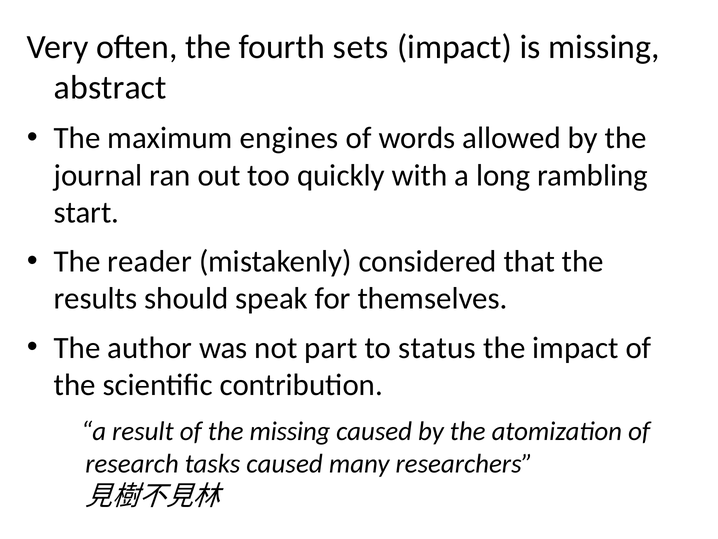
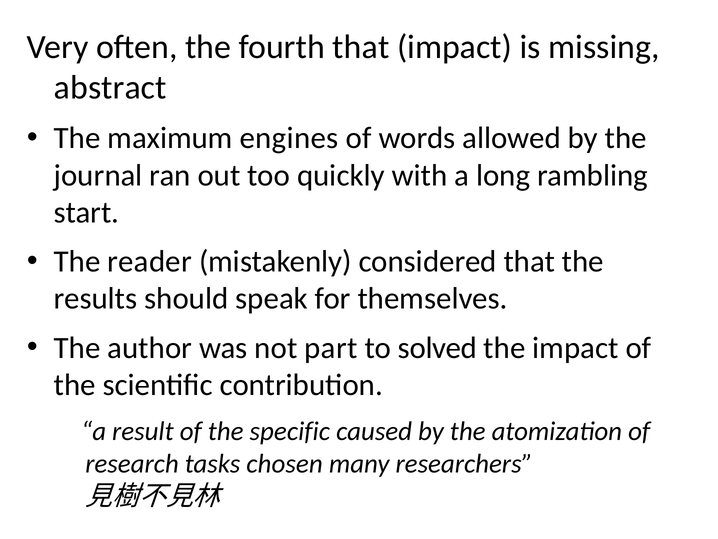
fourth sets: sets -> that (361, 47)
status: status -> solved (437, 348)
the missing: missing -> specific (290, 431)
tasks caused: caused -> chosen (285, 463)
